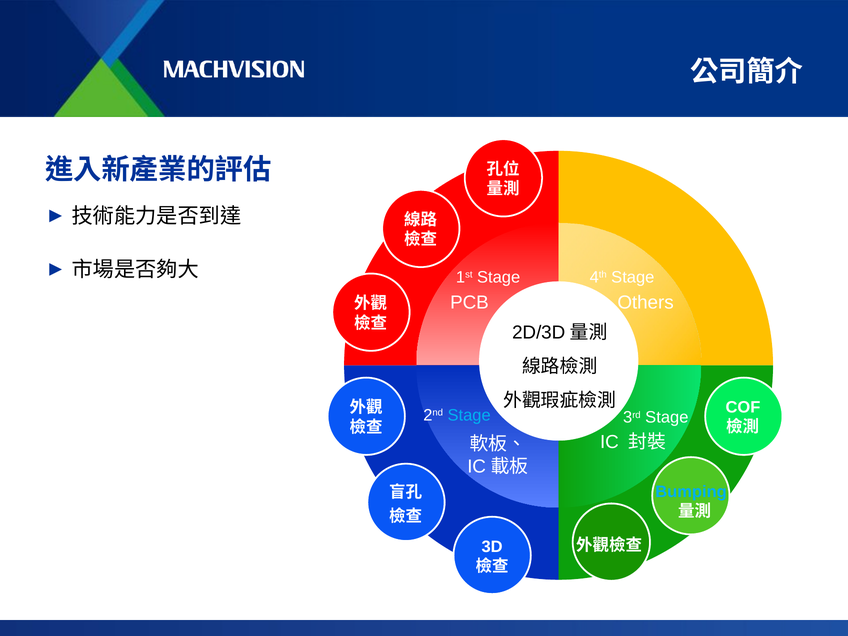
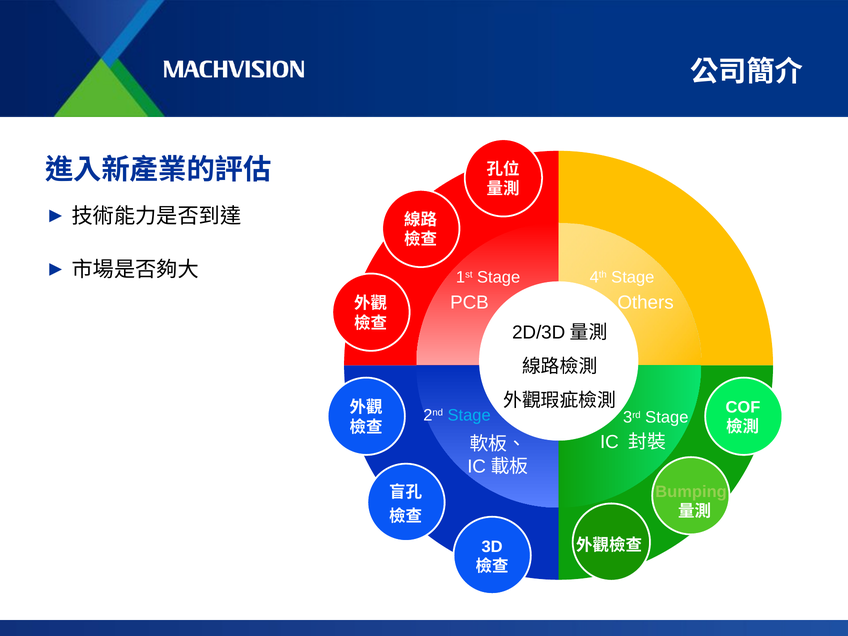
Bumping colour: light blue -> light green (691, 492)
